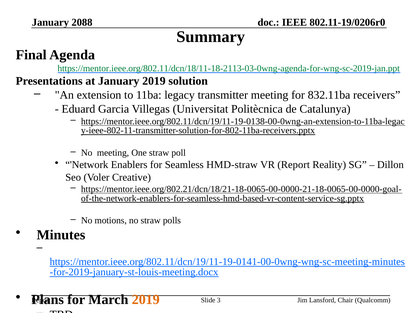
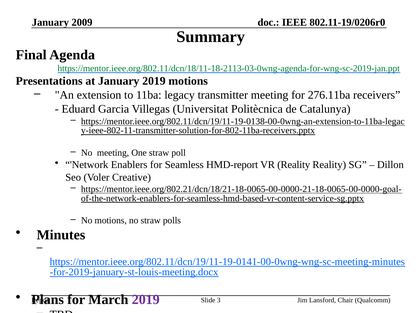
2088: 2088 -> 2009 (82, 22)
2019 solution: solution -> motions (188, 81)
832.11ba: 832.11ba -> 276.11ba (329, 95)
HMD-straw: HMD-straw -> HMD-report (232, 165)
VR Report: Report -> Reality (294, 165)
2019 colour: orange -> purple (146, 300)
